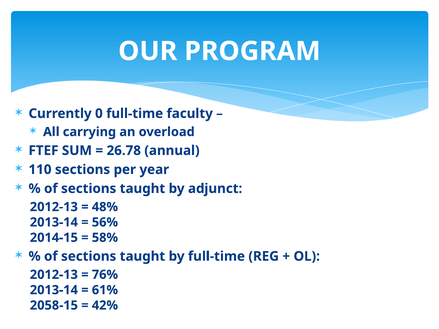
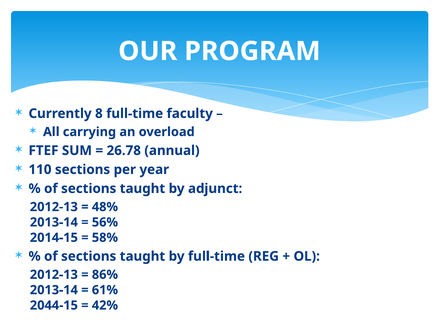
0: 0 -> 8 (99, 114)
76%: 76% -> 86% (105, 275)
2058-15: 2058-15 -> 2044-15 (54, 306)
